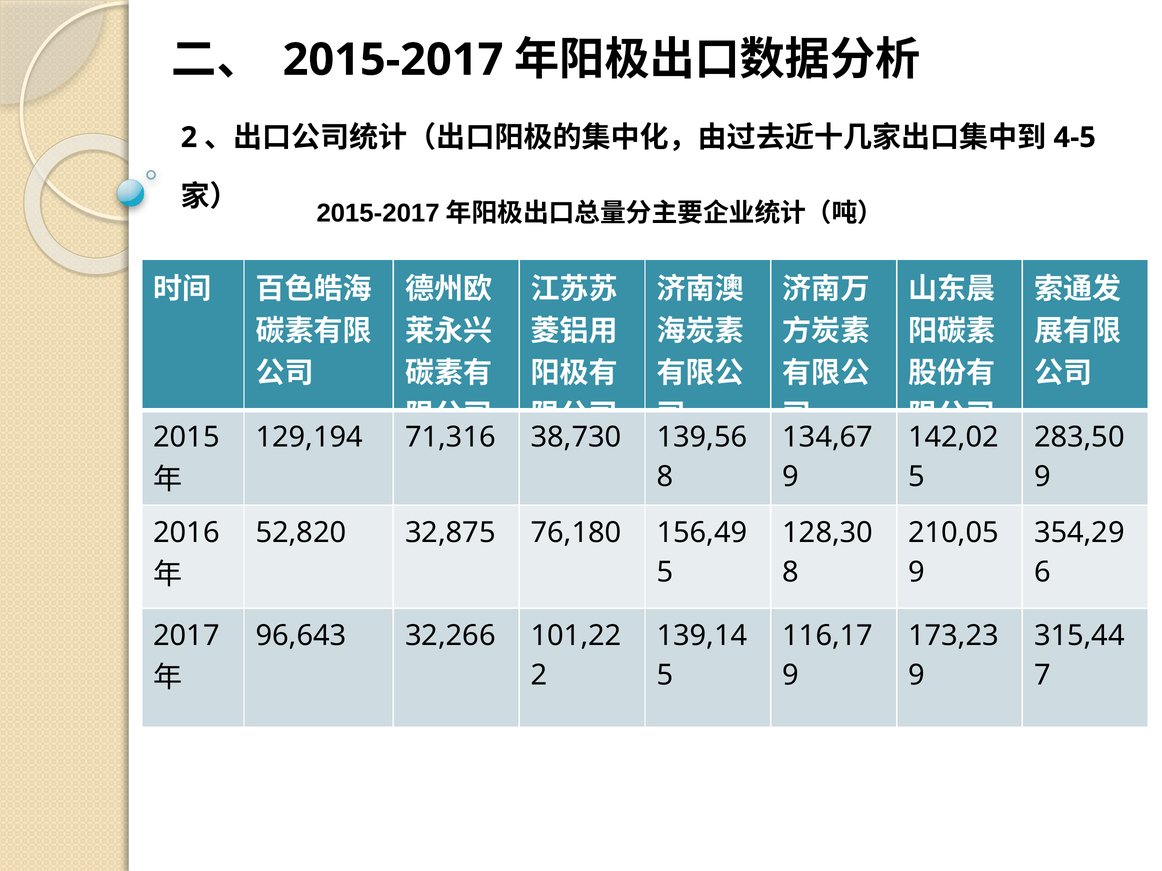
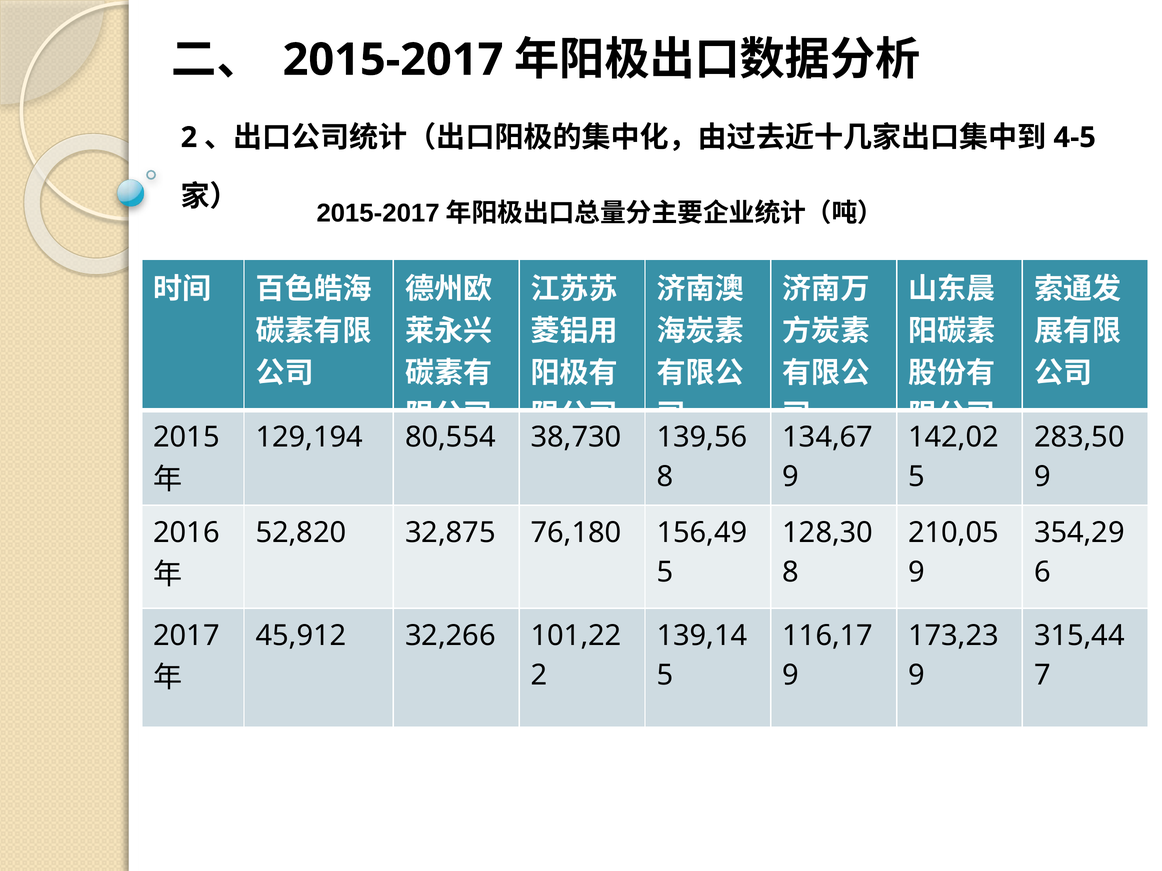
71,316: 71,316 -> 80,554 (450, 438)
96,643: 96,643 -> 45,912 (301, 636)
